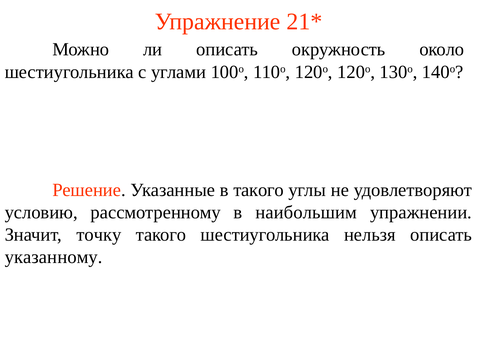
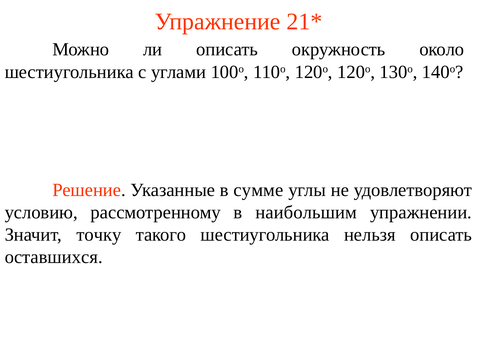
в такого: такого -> сумме (258, 190)
указанному: указанному -> оставшихся (54, 257)
